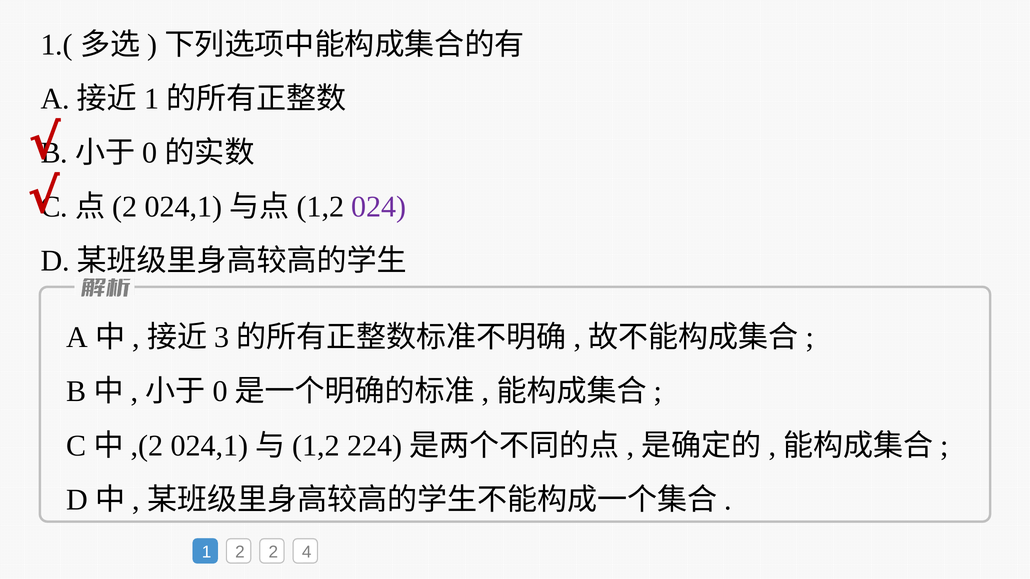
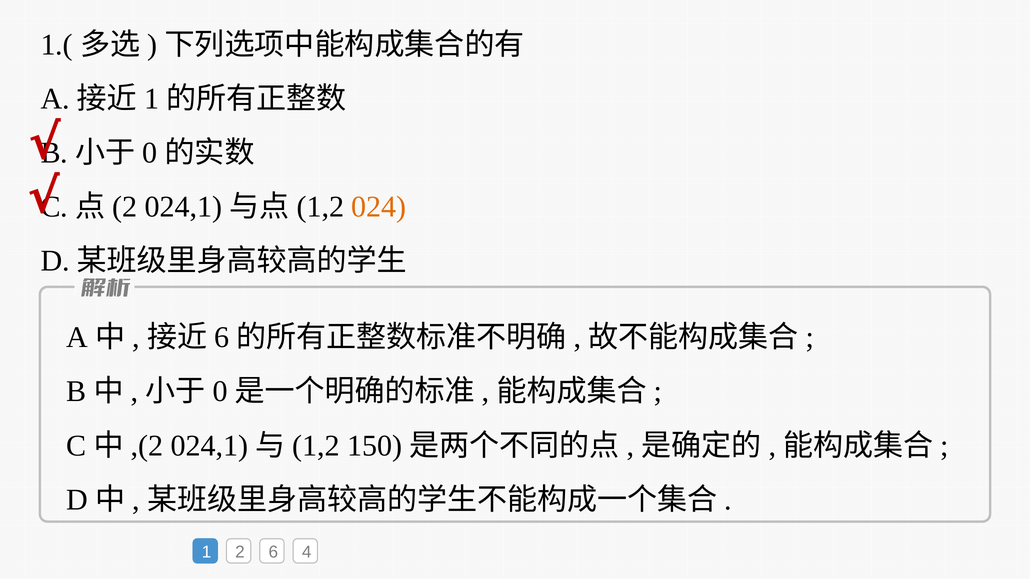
024 colour: purple -> orange (379, 207)
3: 3 -> 6 (222, 338)
224: 224 -> 150 (375, 446)
2 2: 2 -> 6 (273, 552)
